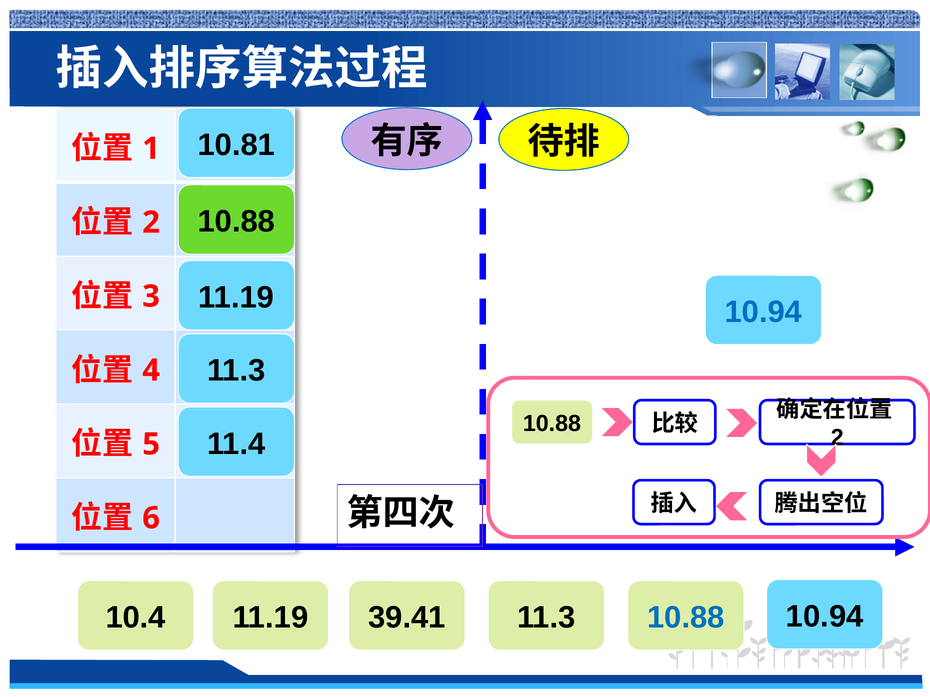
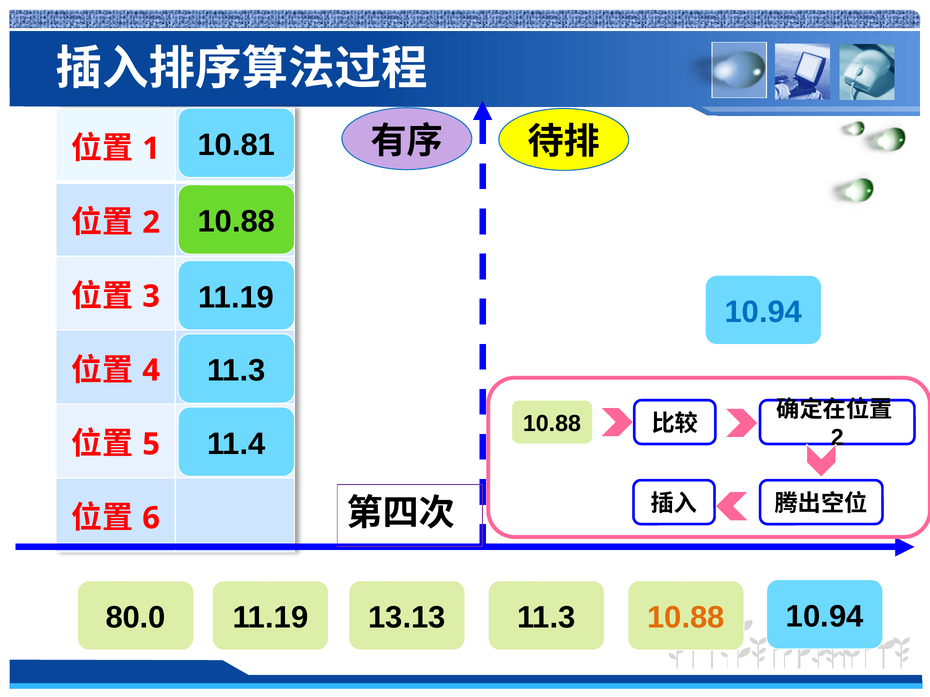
10.4: 10.4 -> 80.0 (136, 618)
39.41: 39.41 -> 13.13 (407, 618)
10.88 colour: blue -> orange (686, 618)
